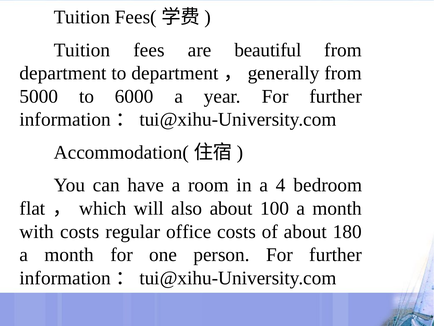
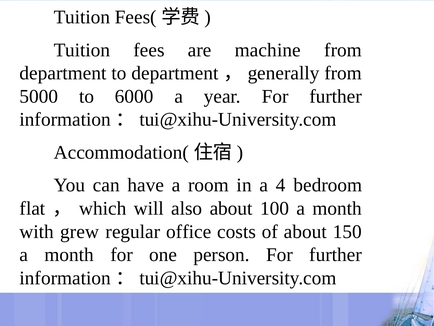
beautiful: beautiful -> machine (268, 50)
with costs: costs -> grew (80, 231)
180: 180 -> 150 (347, 231)
